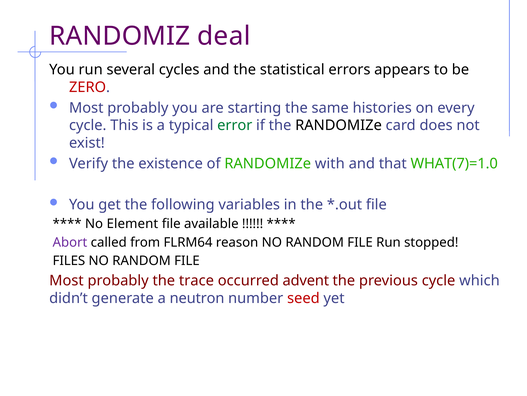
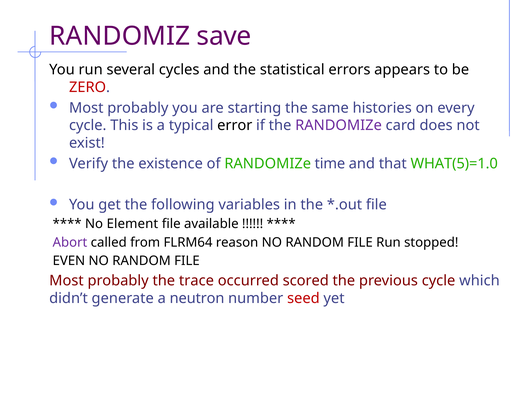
deal: deal -> save (224, 36)
error colour: green -> black (235, 125)
RANDOMIZe colour: black -> purple (339, 125)
with: with -> time (330, 163)
WHAT(7)=1.0: WHAT(7)=1.0 -> WHAT(5)=1.0 (454, 163)
FILES: FILES -> EVEN (69, 260)
advent: advent -> scored (306, 280)
